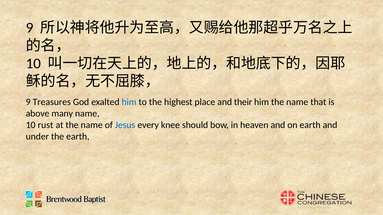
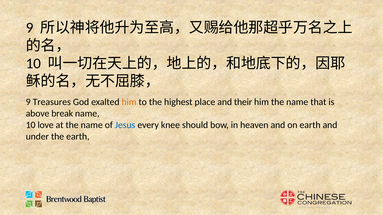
him colour: blue -> orange (129, 102)
many: many -> break (62, 114)
rust: rust -> love (46, 125)
